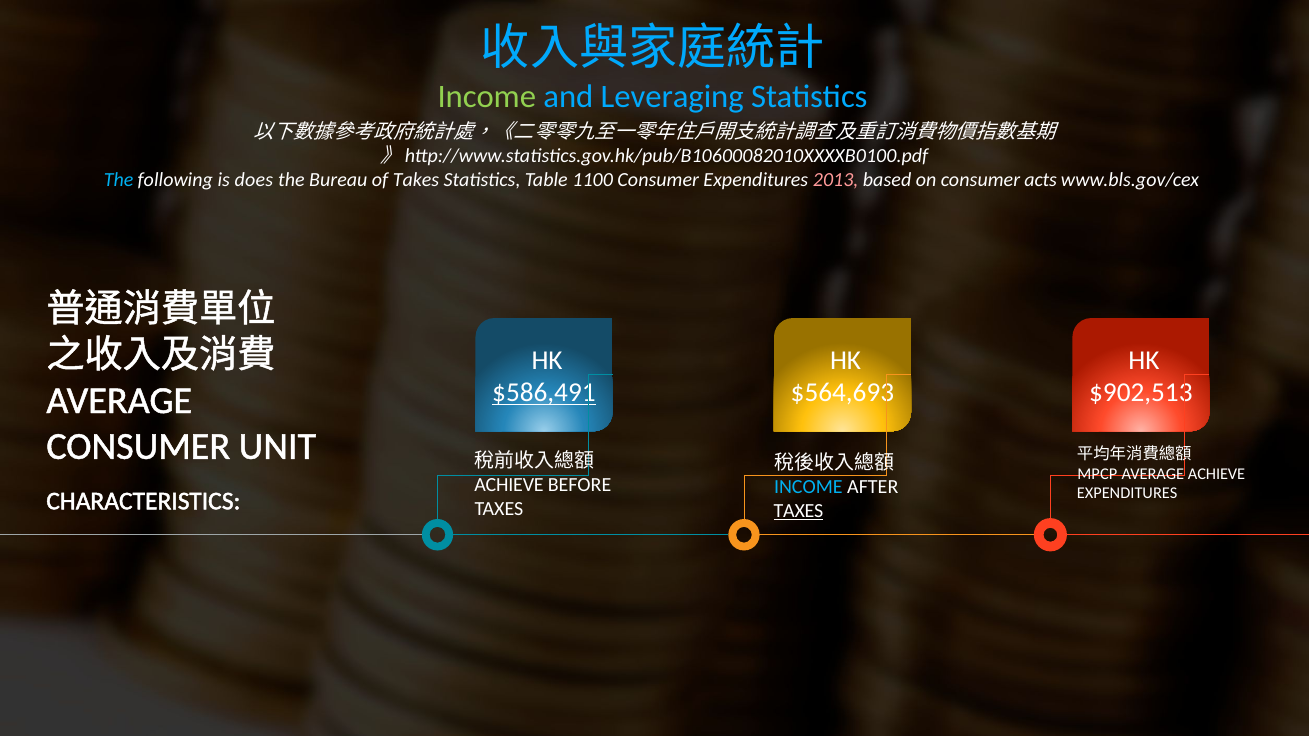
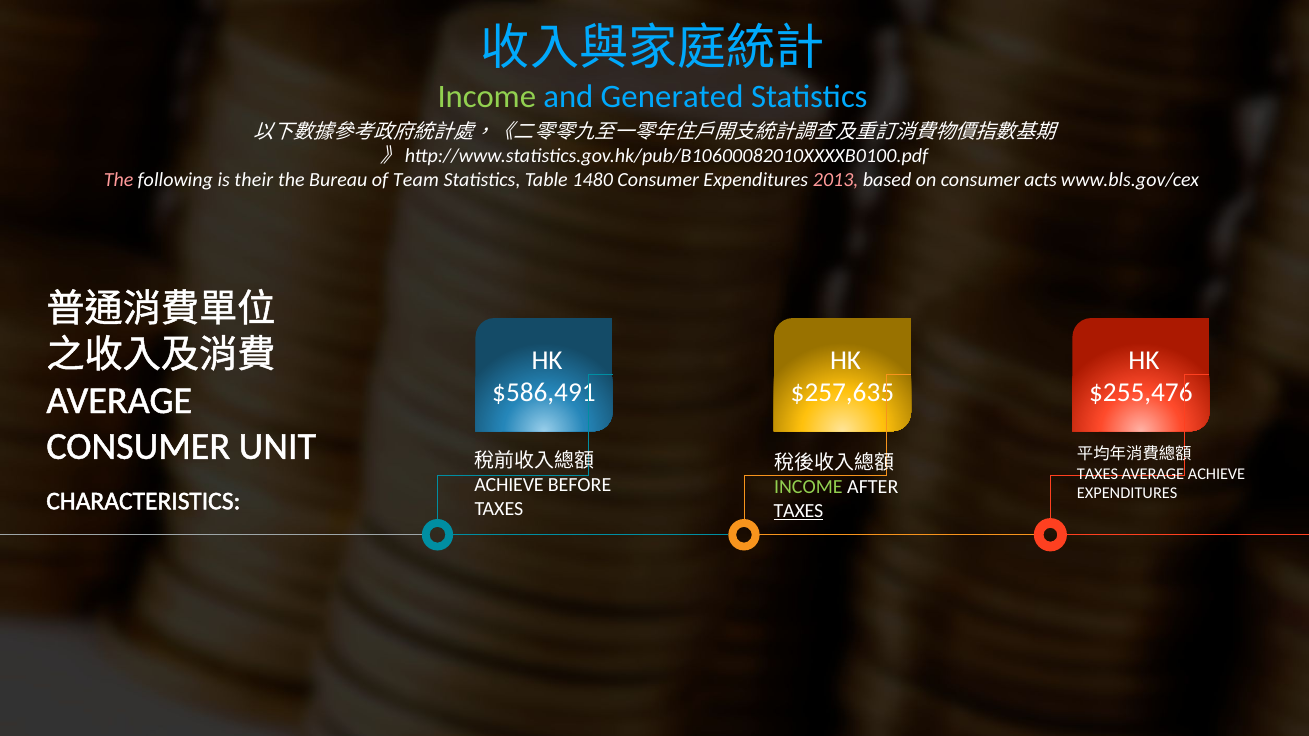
Leveraging: Leveraging -> Generated (672, 97)
The colour: light blue -> pink (119, 180)
does: does -> their (254, 180)
Takes: Takes -> Team (416, 180)
1100: 1100 -> 1480 (593, 180)
$586,491 underline: present -> none (544, 393)
$564,693: $564,693 -> $257,635 (842, 393)
$902,513: $902,513 -> $255,476 (1141, 393)
MPCP: MPCP -> TAXES (1098, 474)
INCOME colour: light blue -> light green (808, 487)
